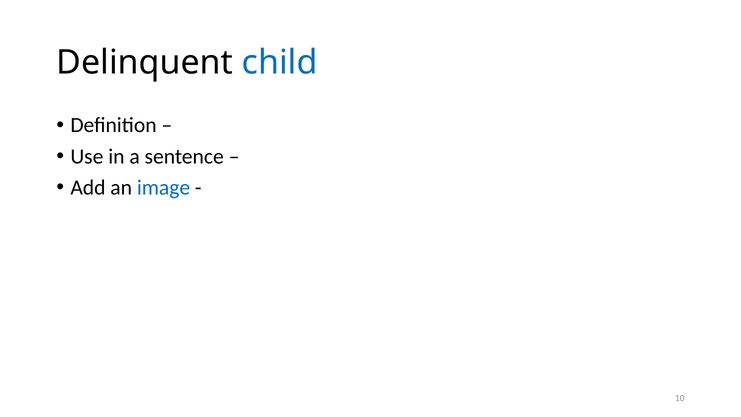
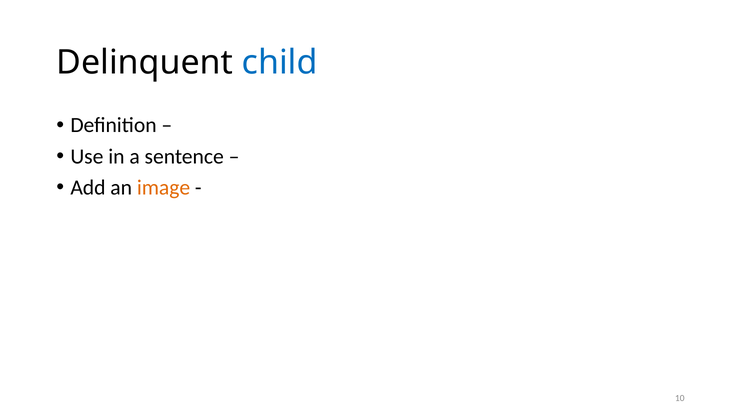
image colour: blue -> orange (164, 187)
